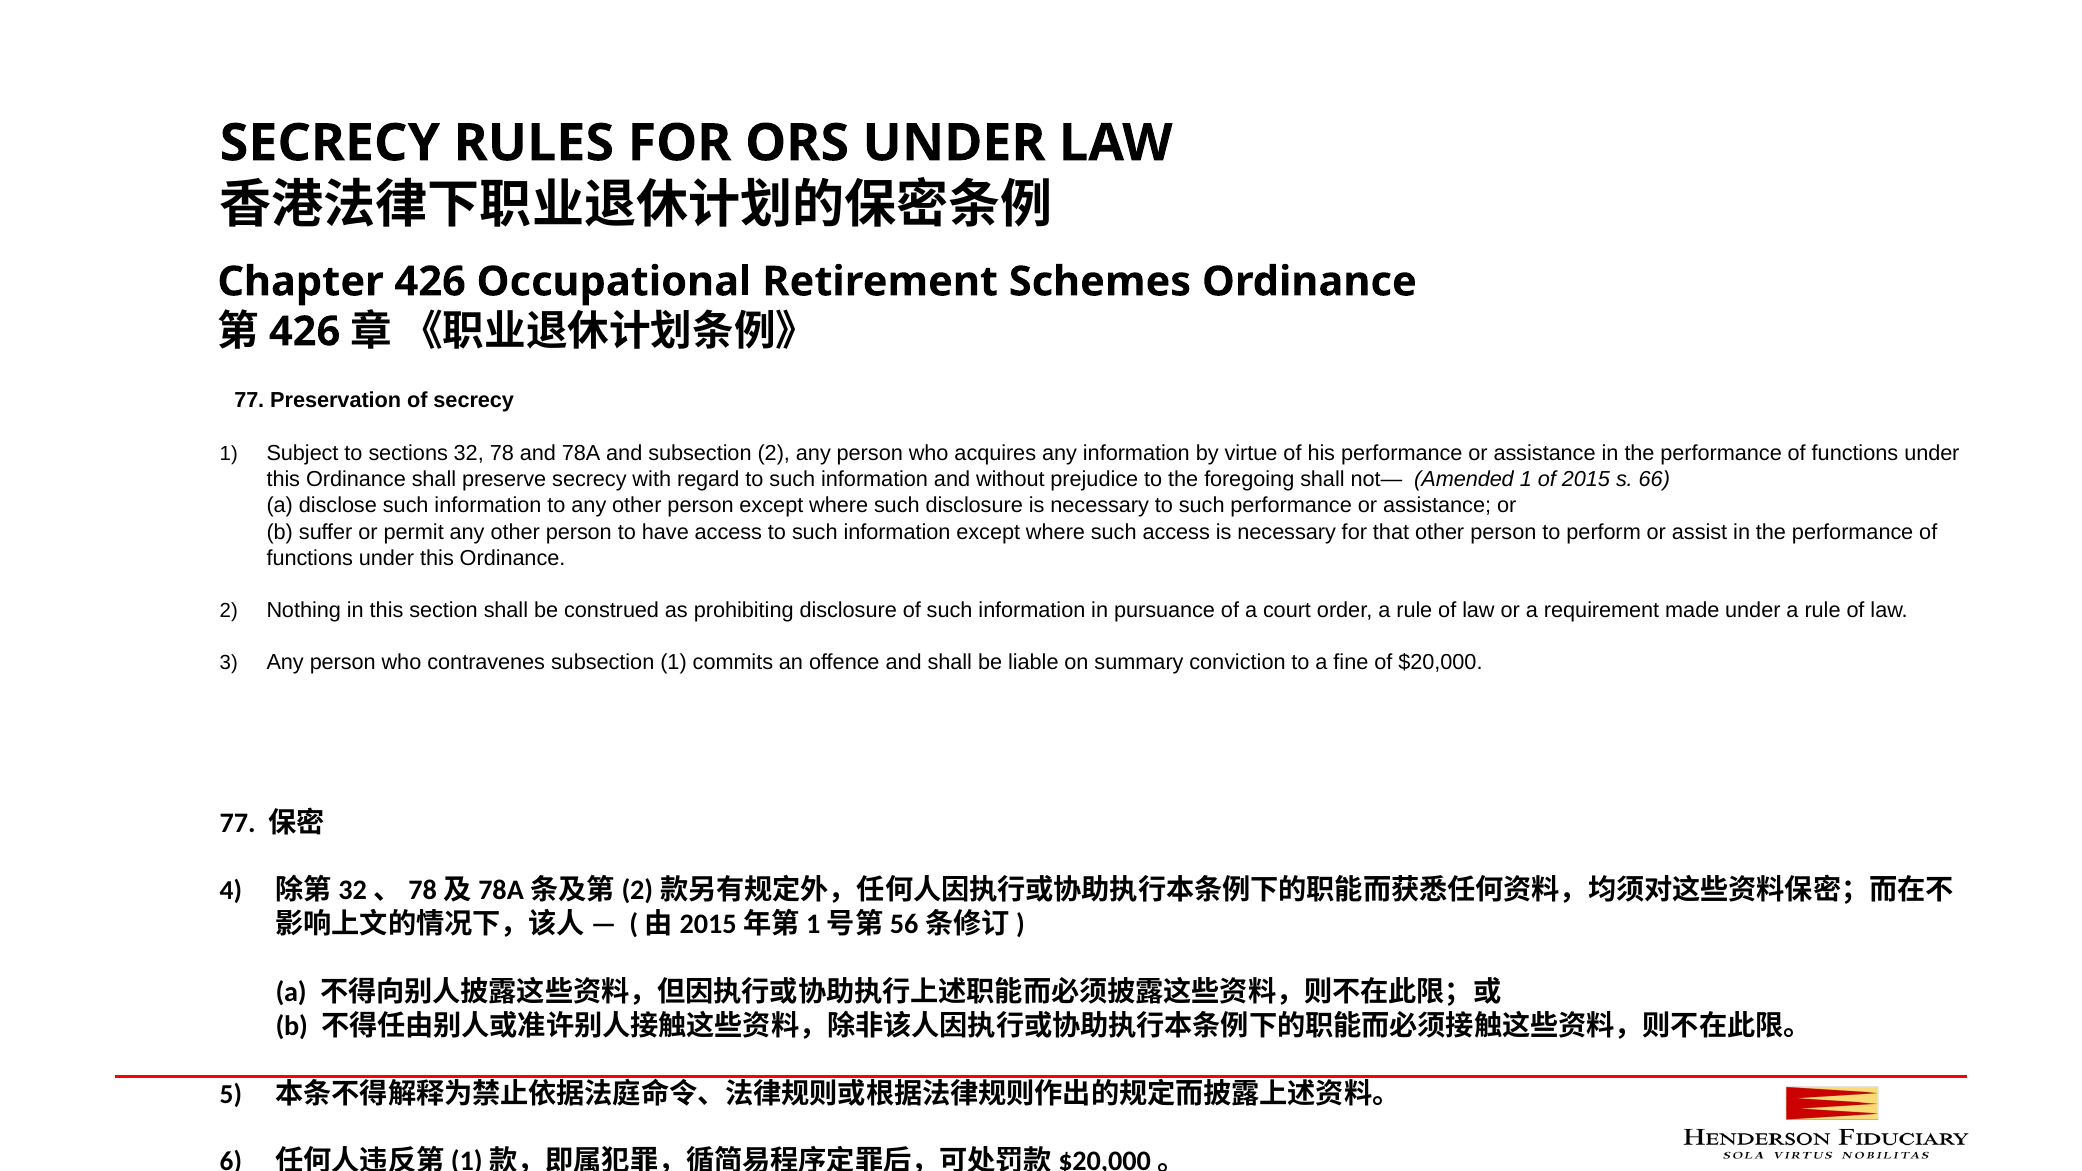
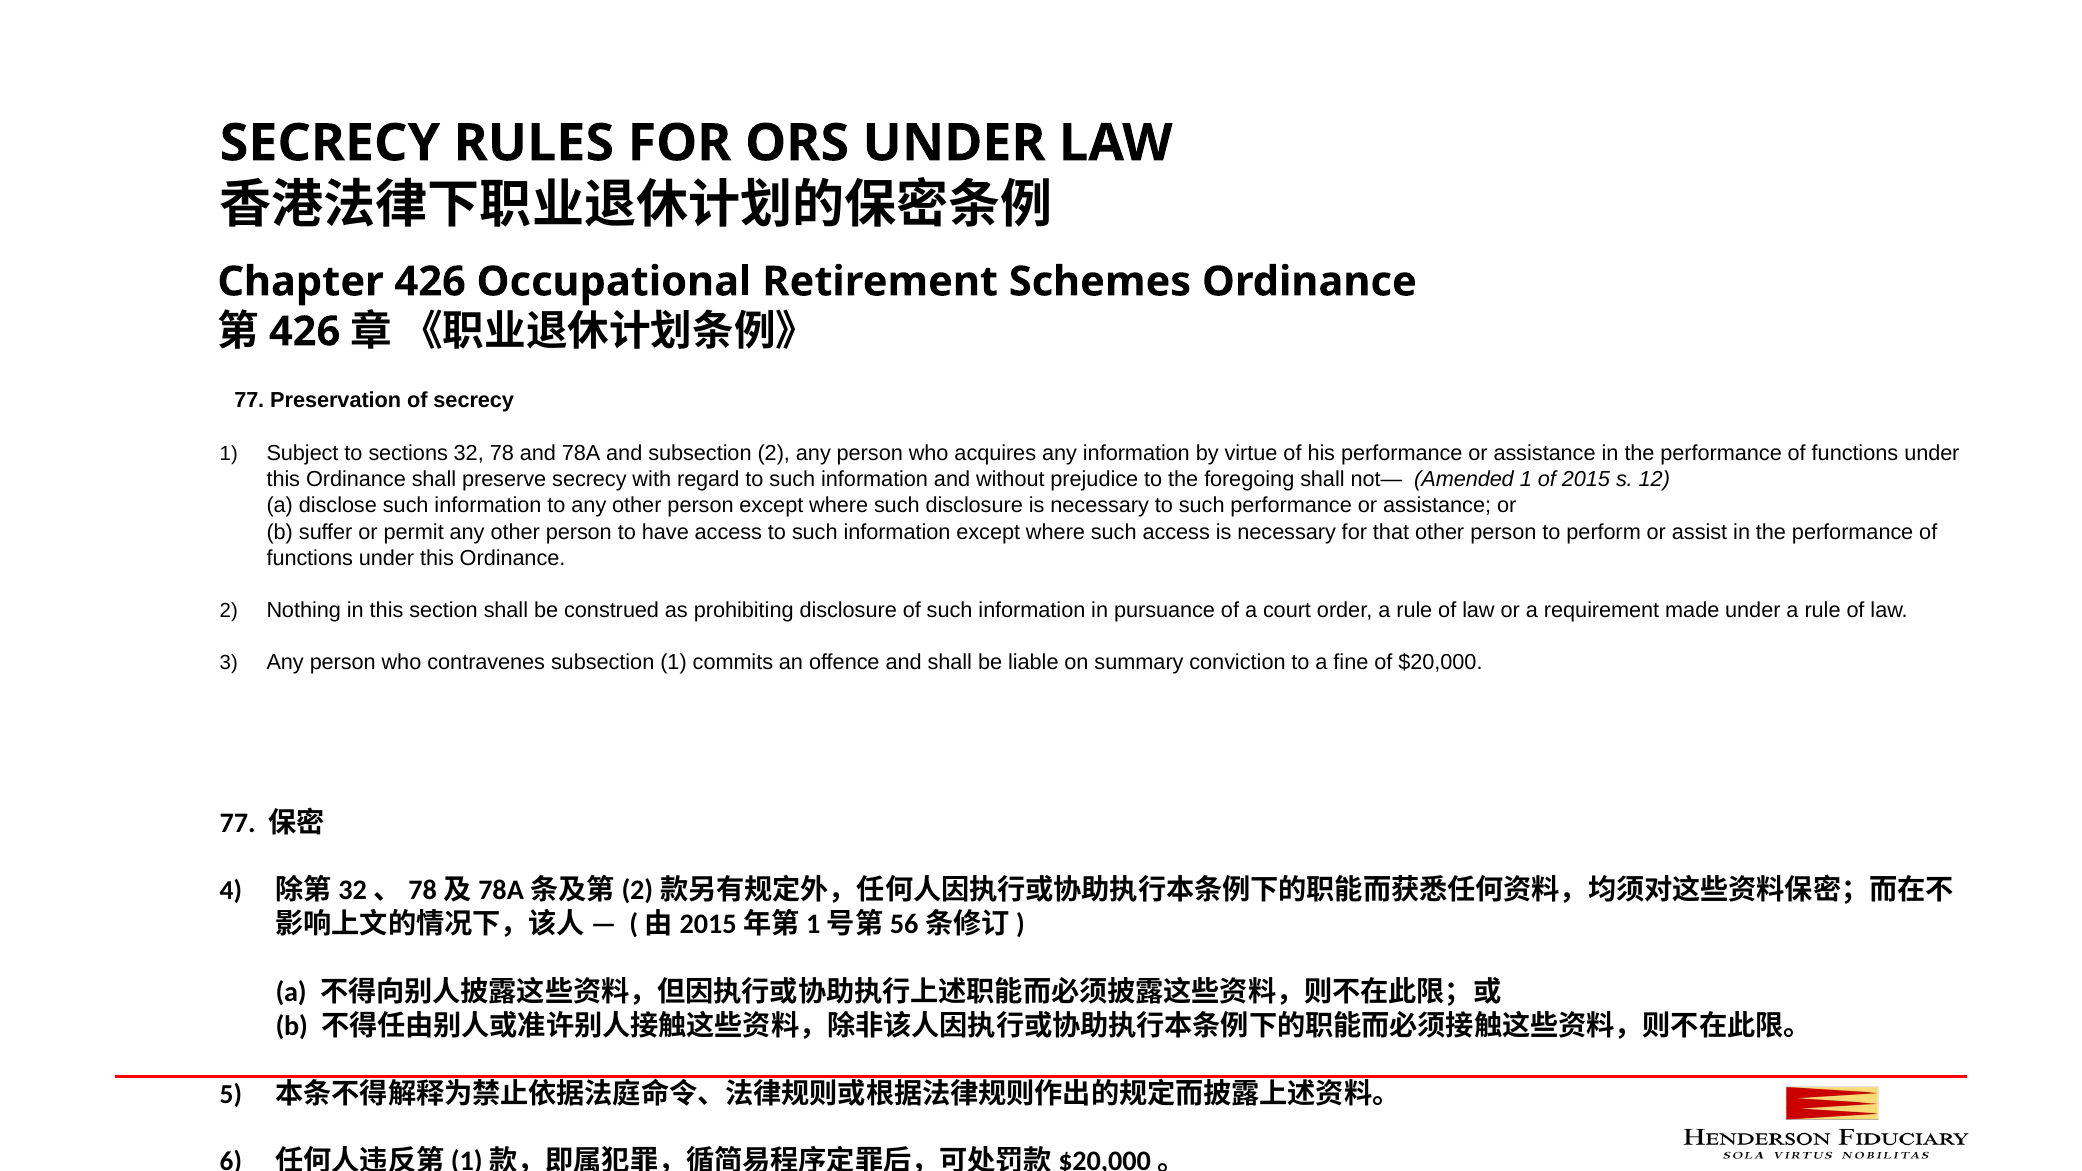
66: 66 -> 12 (1654, 480)
